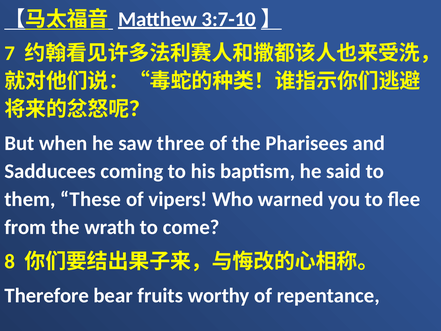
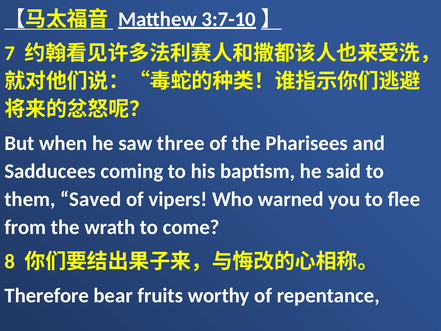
These: These -> Saved (91, 199)
